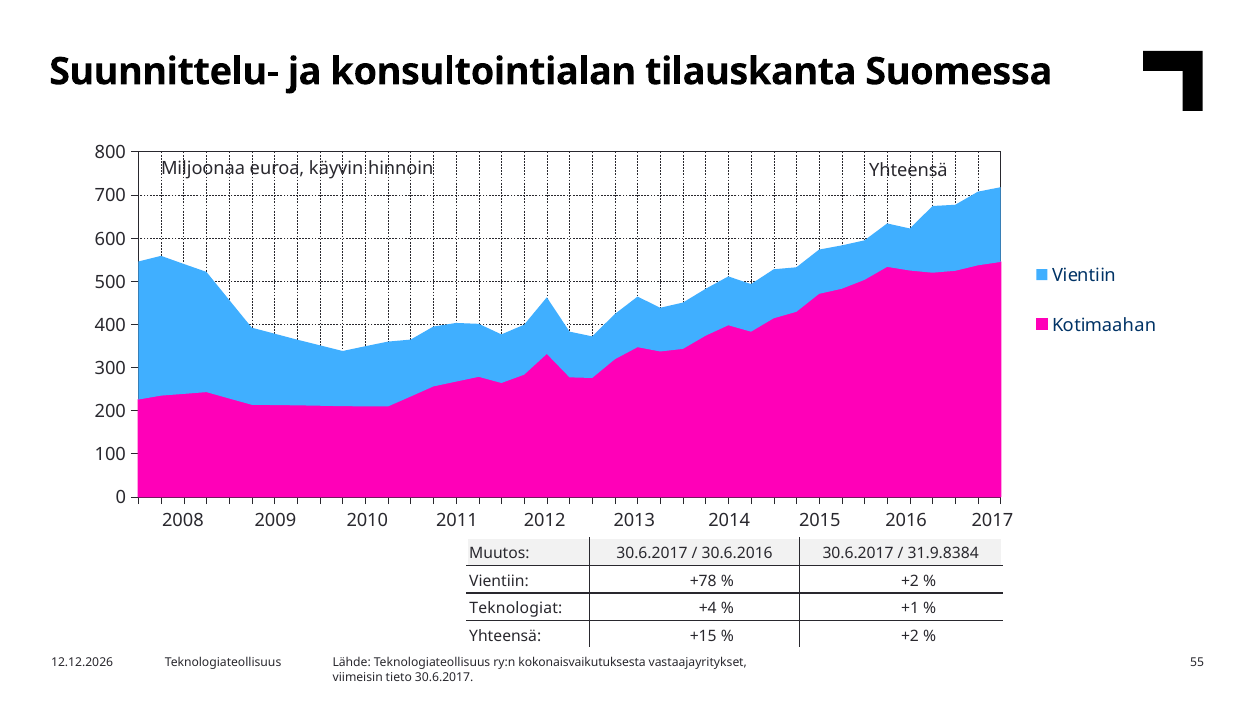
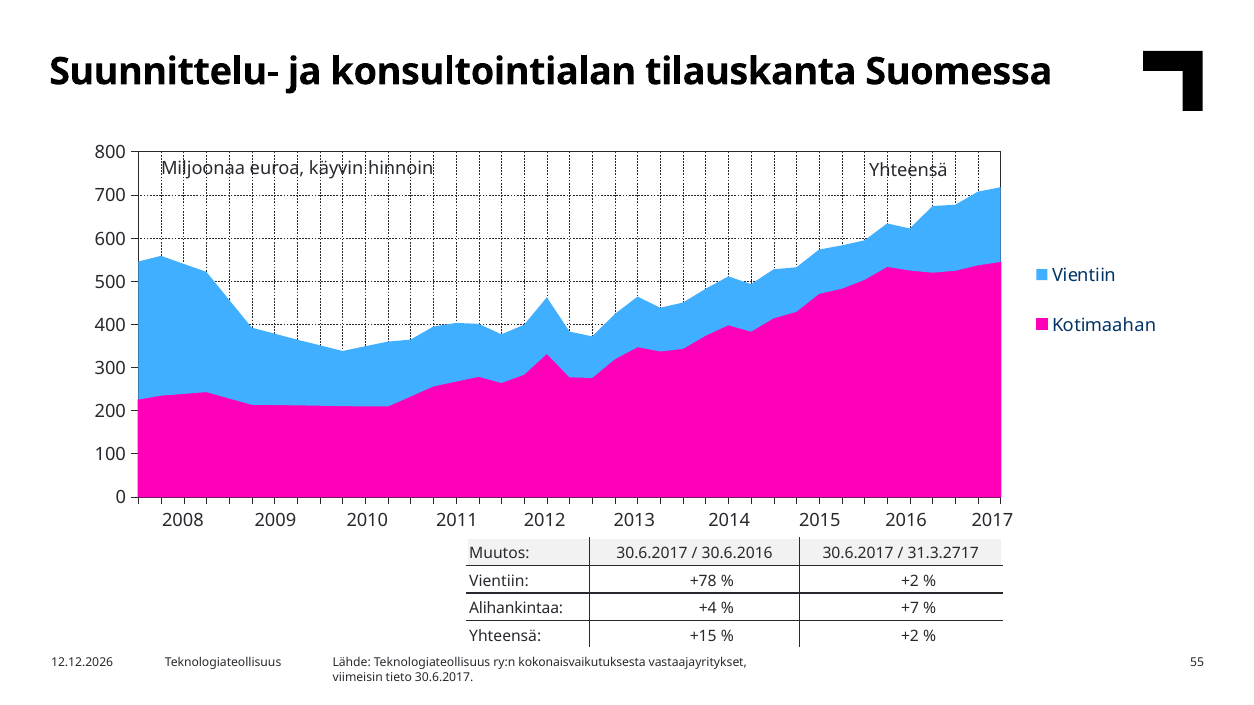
31.9.8384: 31.9.8384 -> 31.3.2717 (943, 554)
Teknologiat: Teknologiat -> Alihankintaa (516, 609)
+1: +1 -> +7 (910, 609)
